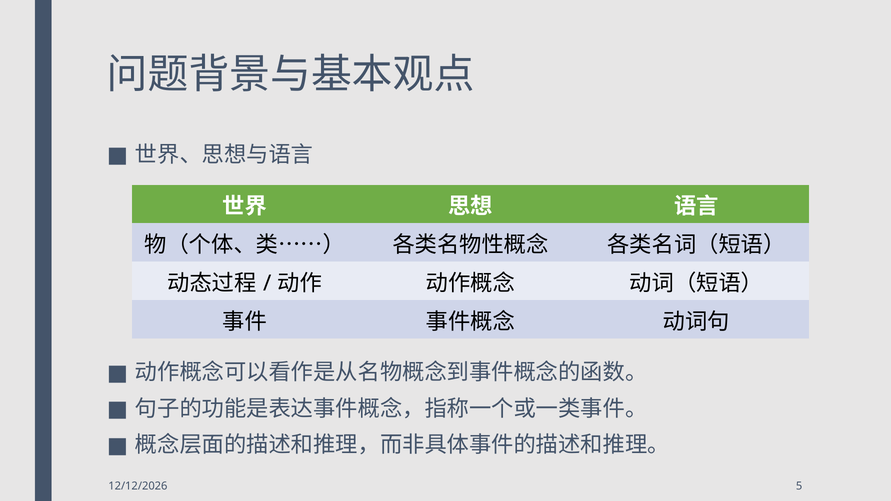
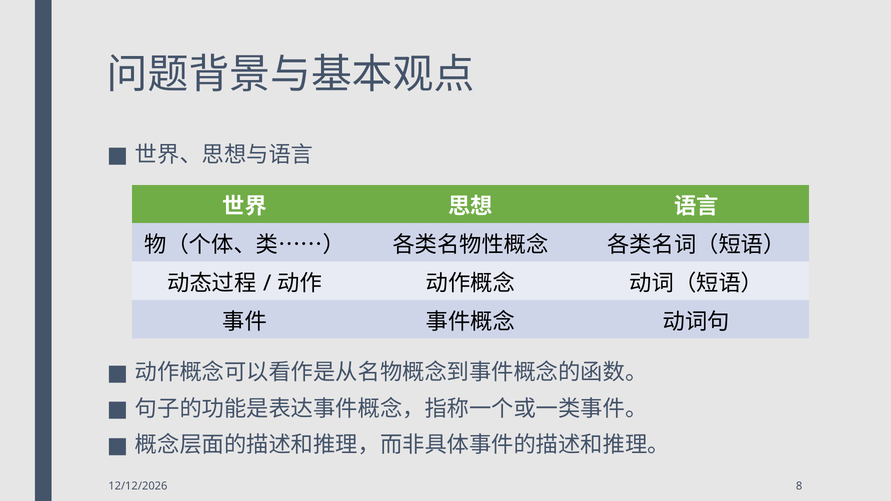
5: 5 -> 8 (799, 486)
